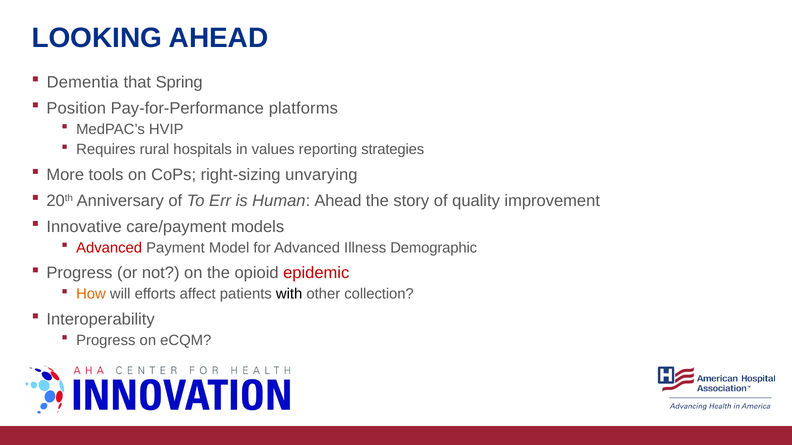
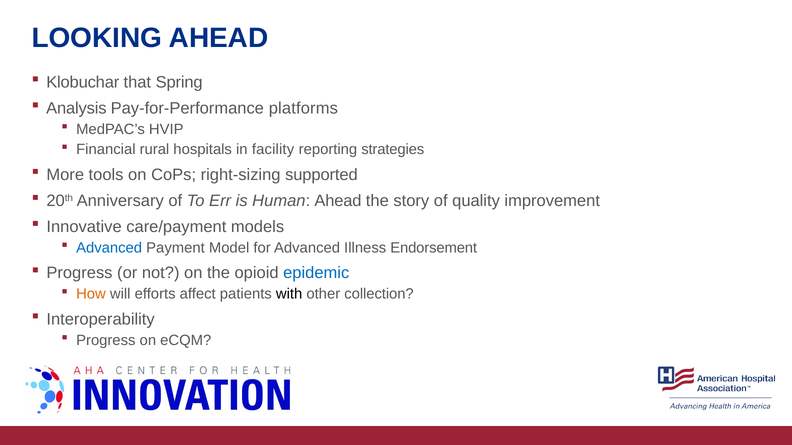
Dementia: Dementia -> Klobuchar (83, 82)
Position: Position -> Analysis (76, 108)
Requires: Requires -> Financial (106, 150)
values: values -> facility (273, 150)
unvarying: unvarying -> supported (321, 175)
Advanced colour: red -> blue (109, 248)
Demographic: Demographic -> Endorsement (434, 248)
epidemic colour: red -> blue (316, 273)
